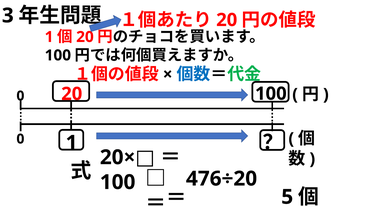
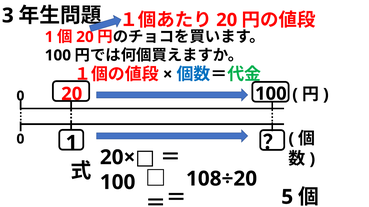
476÷20: 476÷20 -> 108÷20 (222, 179)
